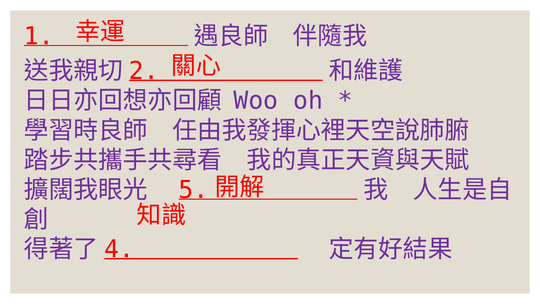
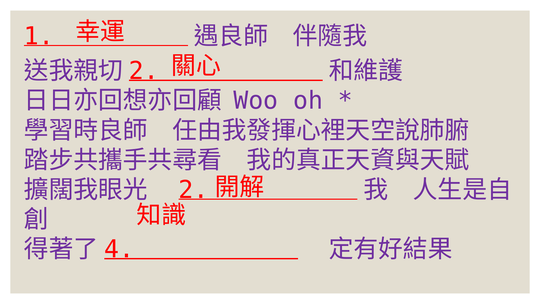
5: 5 -> 2 (193, 190)
